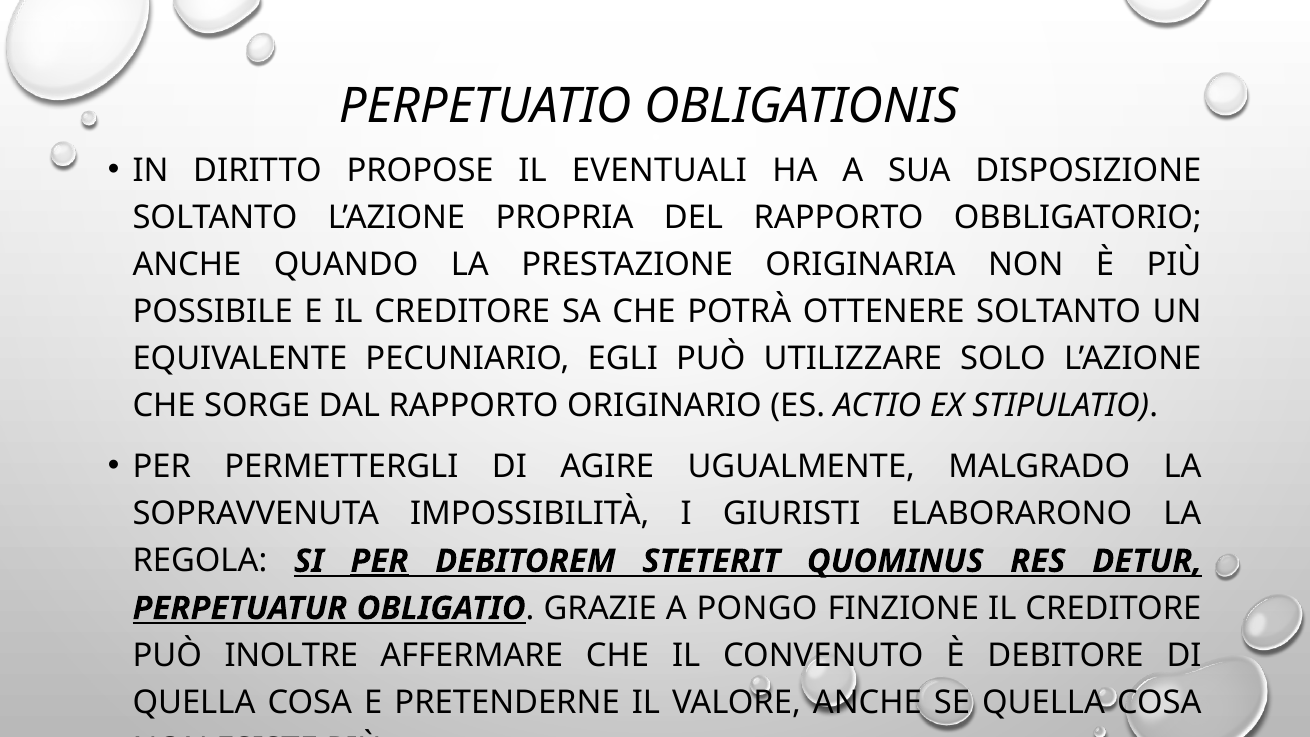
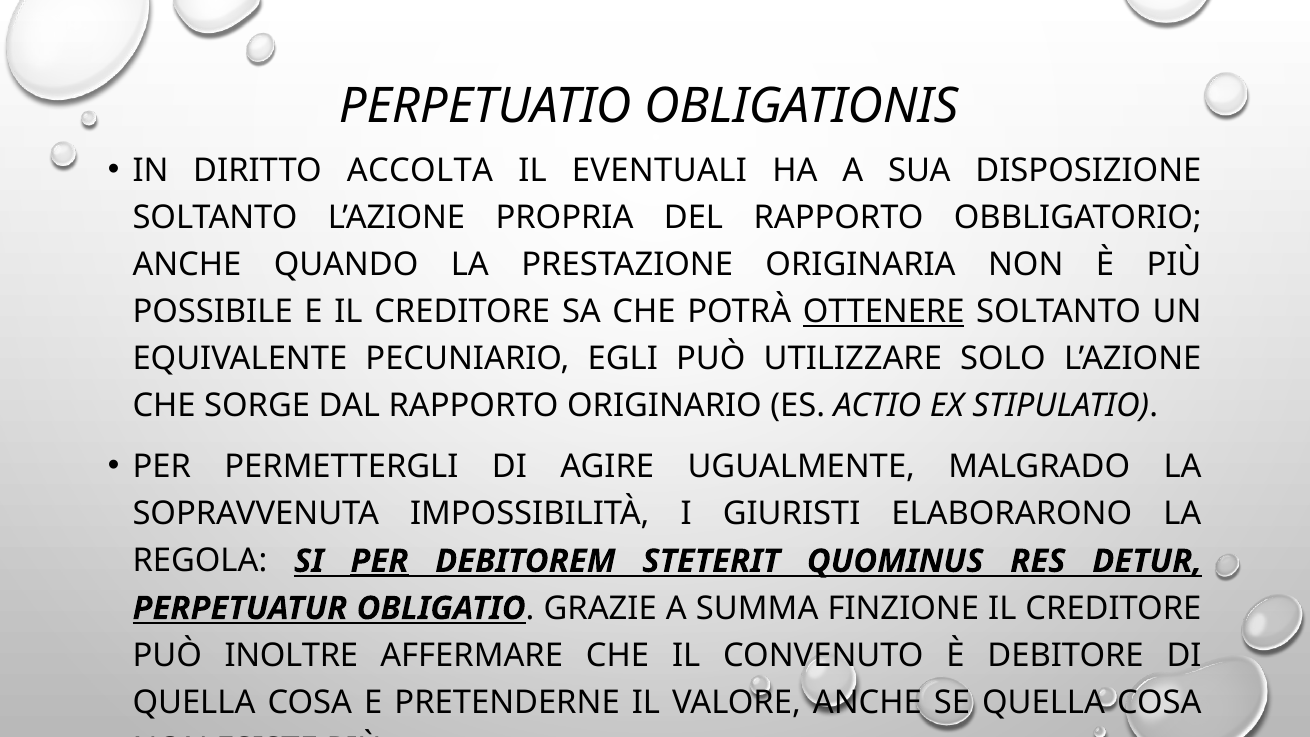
PROPOSE: PROPOSE -> ACCOLTA (420, 170)
OTTENERE underline: none -> present (884, 312)
PONGO: PONGO -> SUMMA (757, 608)
